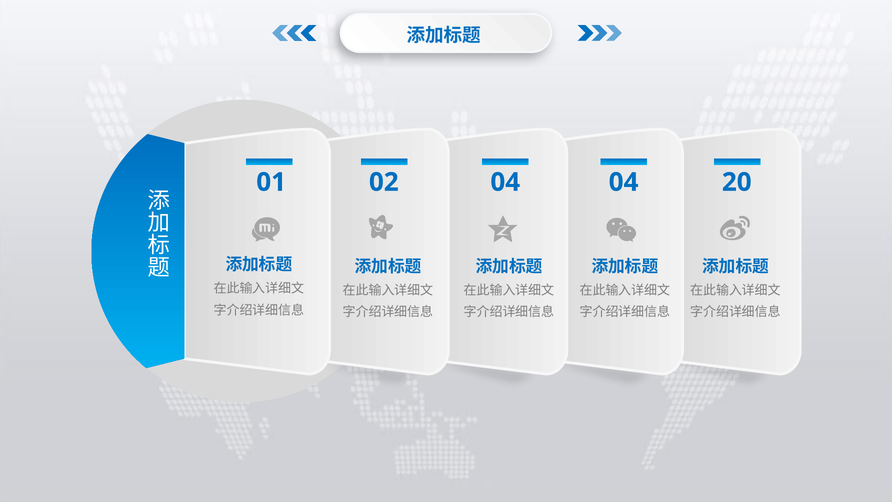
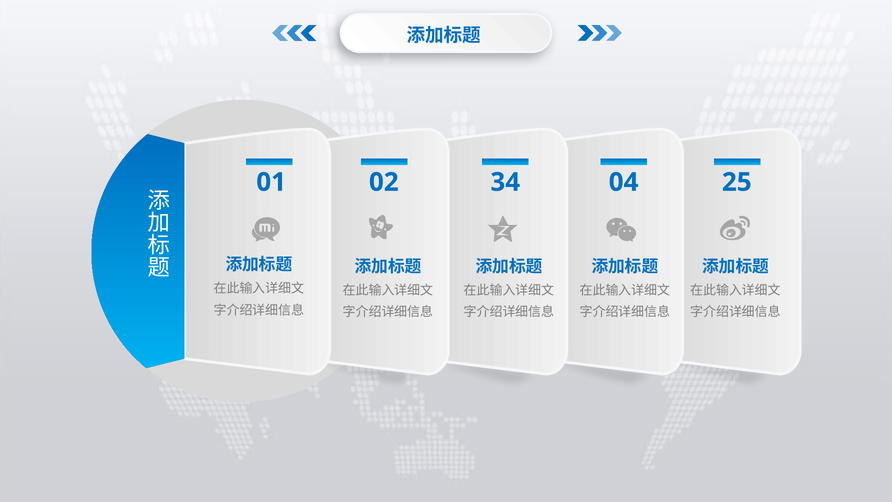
02 04: 04 -> 34 (505, 182)
20: 20 -> 25 (737, 182)
